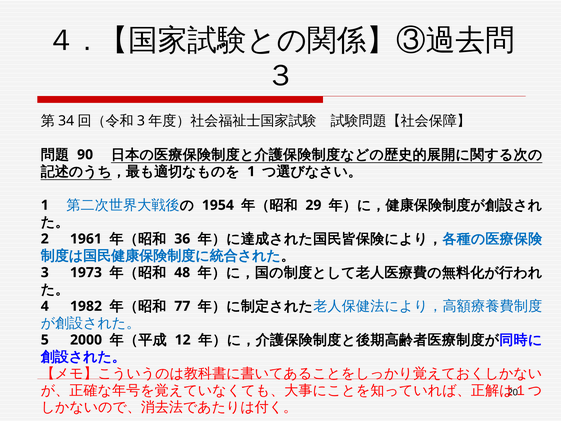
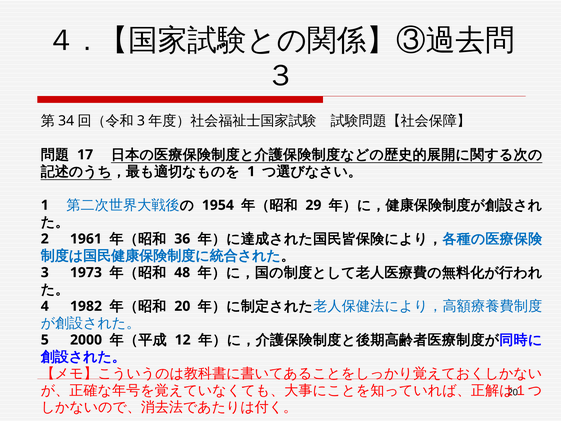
90: 90 -> 17 (85, 155)
77: 77 -> 20 (182, 306)
